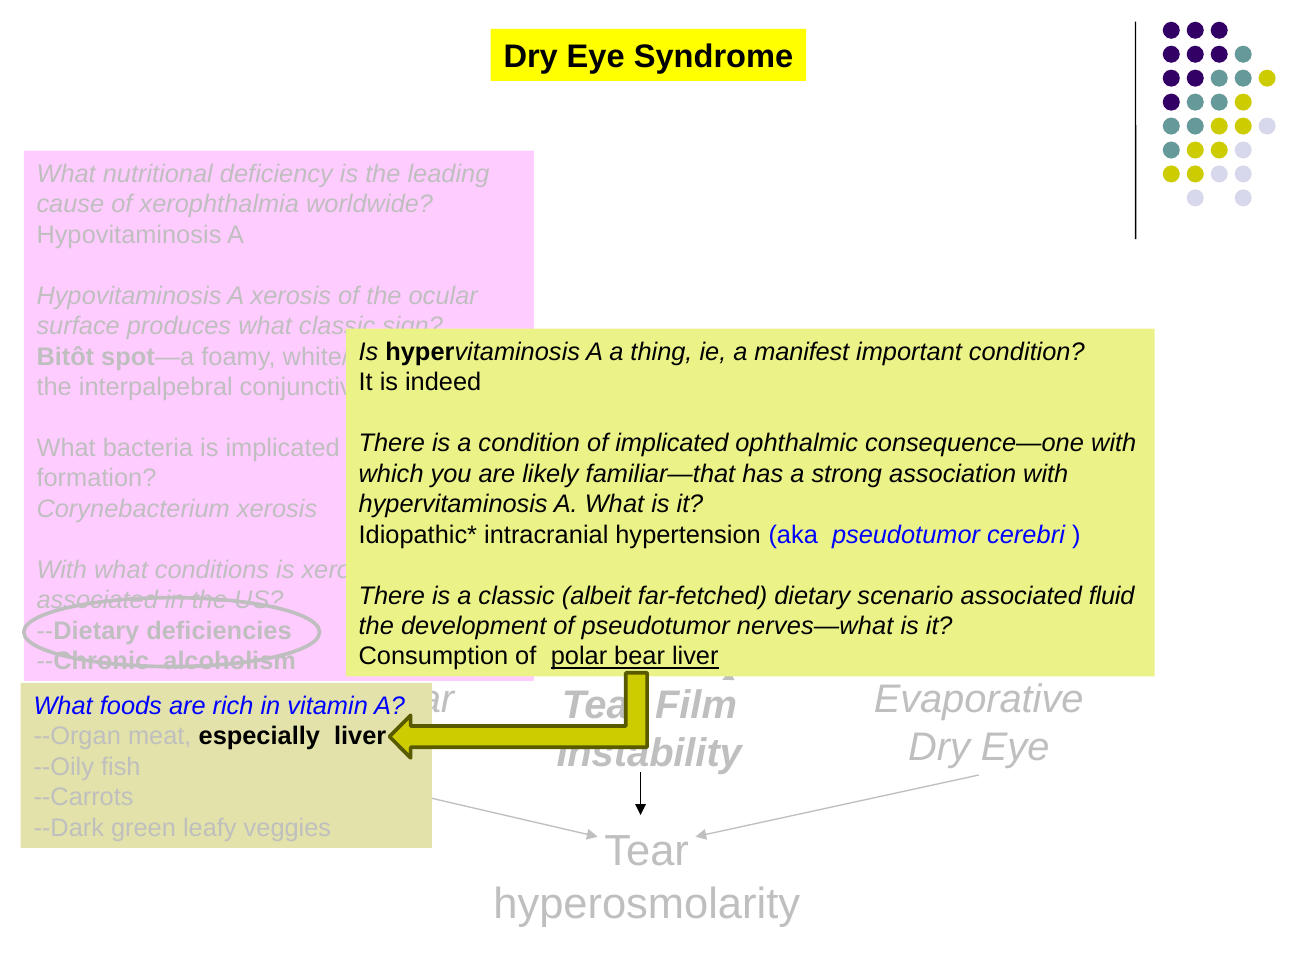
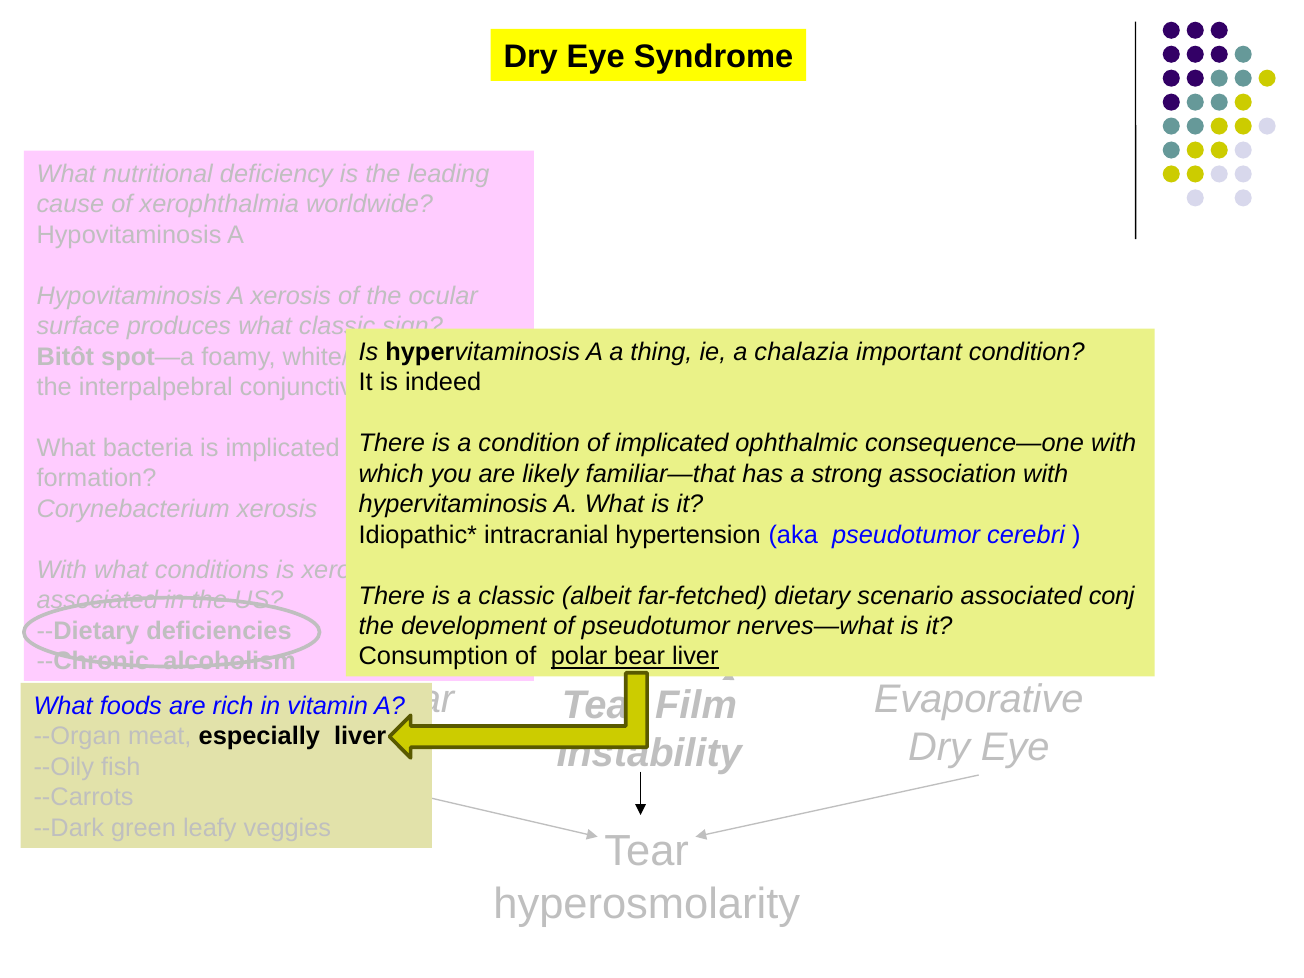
manifest: manifest -> chalazia (802, 352)
fluid: fluid -> conj (1112, 596)
